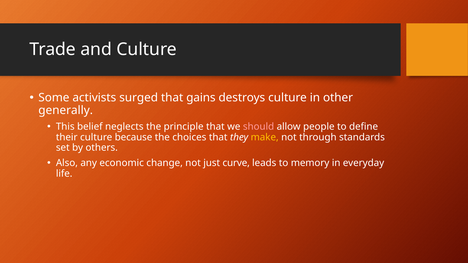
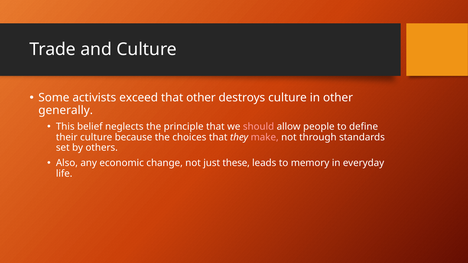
surged: surged -> exceed (139, 98)
that gains: gains -> other (201, 98)
make colour: yellow -> pink (265, 137)
curve: curve -> these (236, 163)
